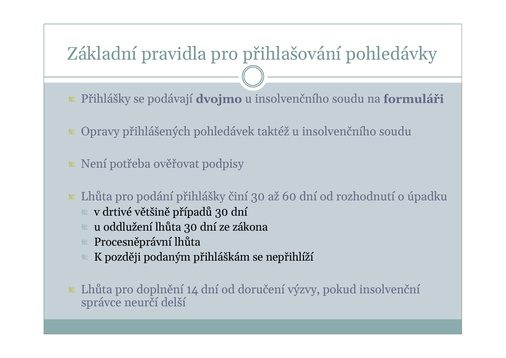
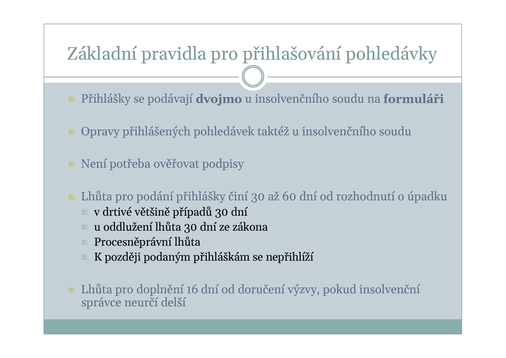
14: 14 -> 16 (192, 289)
